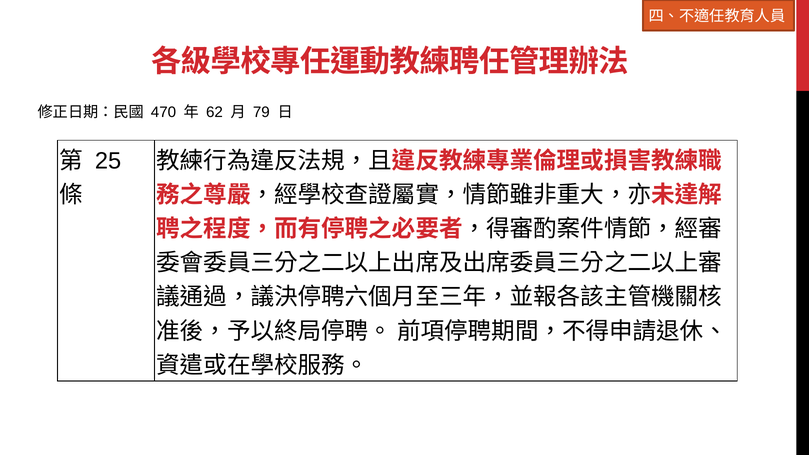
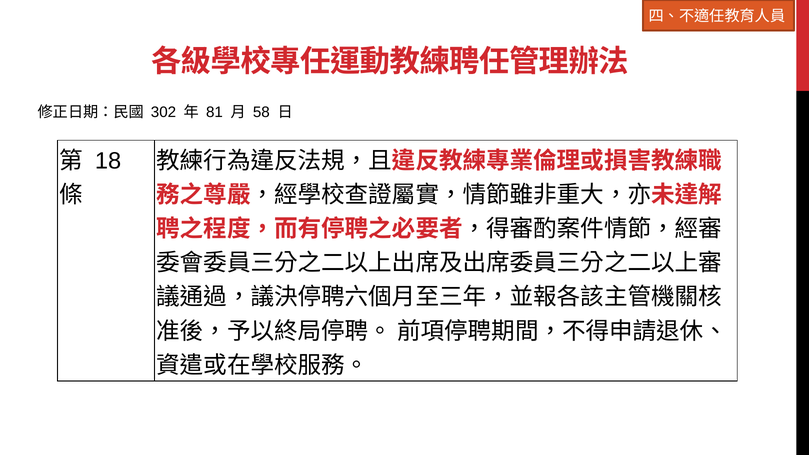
470: 470 -> 302 (163, 112)
62: 62 -> 81 (215, 112)
79: 79 -> 58 (261, 112)
25: 25 -> 18 (108, 161)
